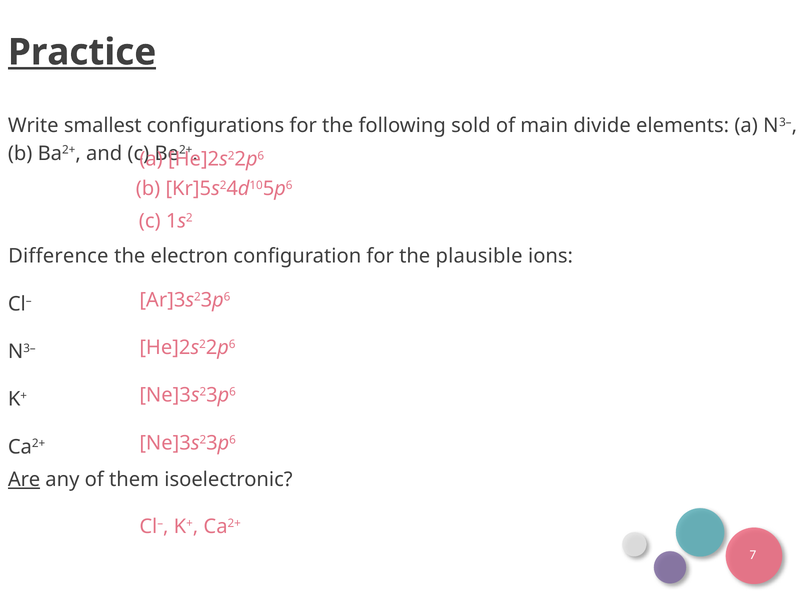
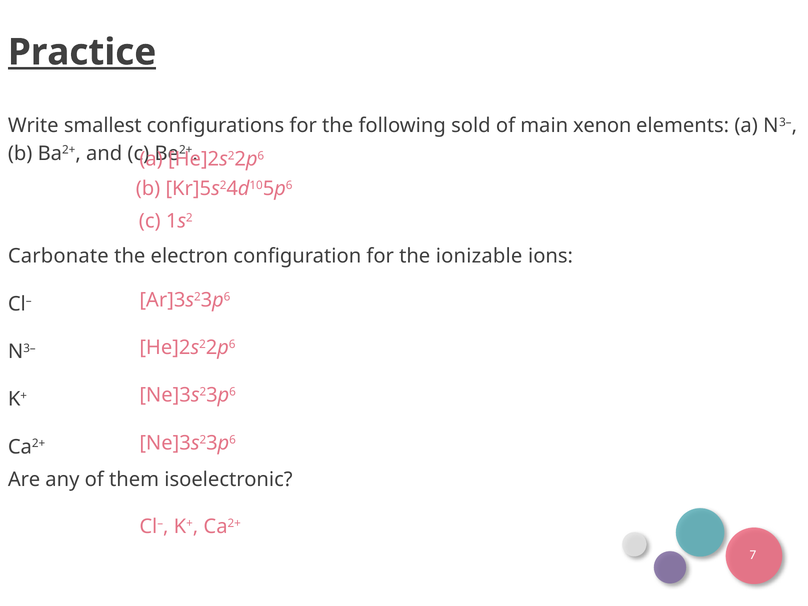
divide: divide -> xenon (602, 125)
Difference: Difference -> Carbonate (58, 256)
plausible: plausible -> ionizable (479, 256)
Are underline: present -> none (24, 480)
